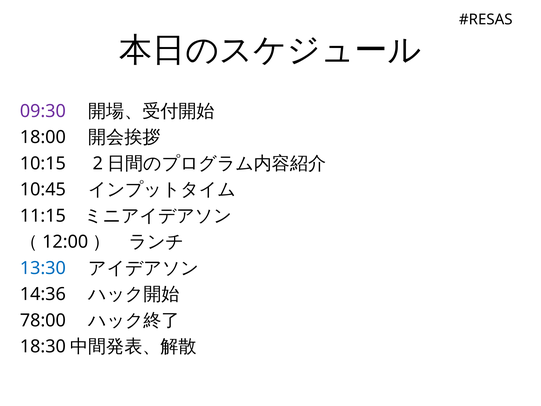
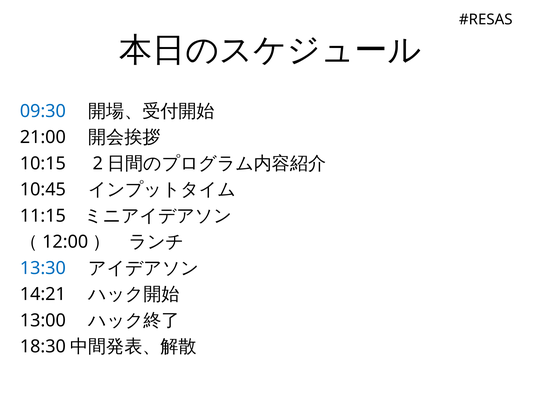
09:30 colour: purple -> blue (43, 111)
18:00: 18:00 -> 21:00 (43, 137)
14:36: 14:36 -> 14:21 (43, 294)
78:00: 78:00 -> 13:00 (43, 320)
